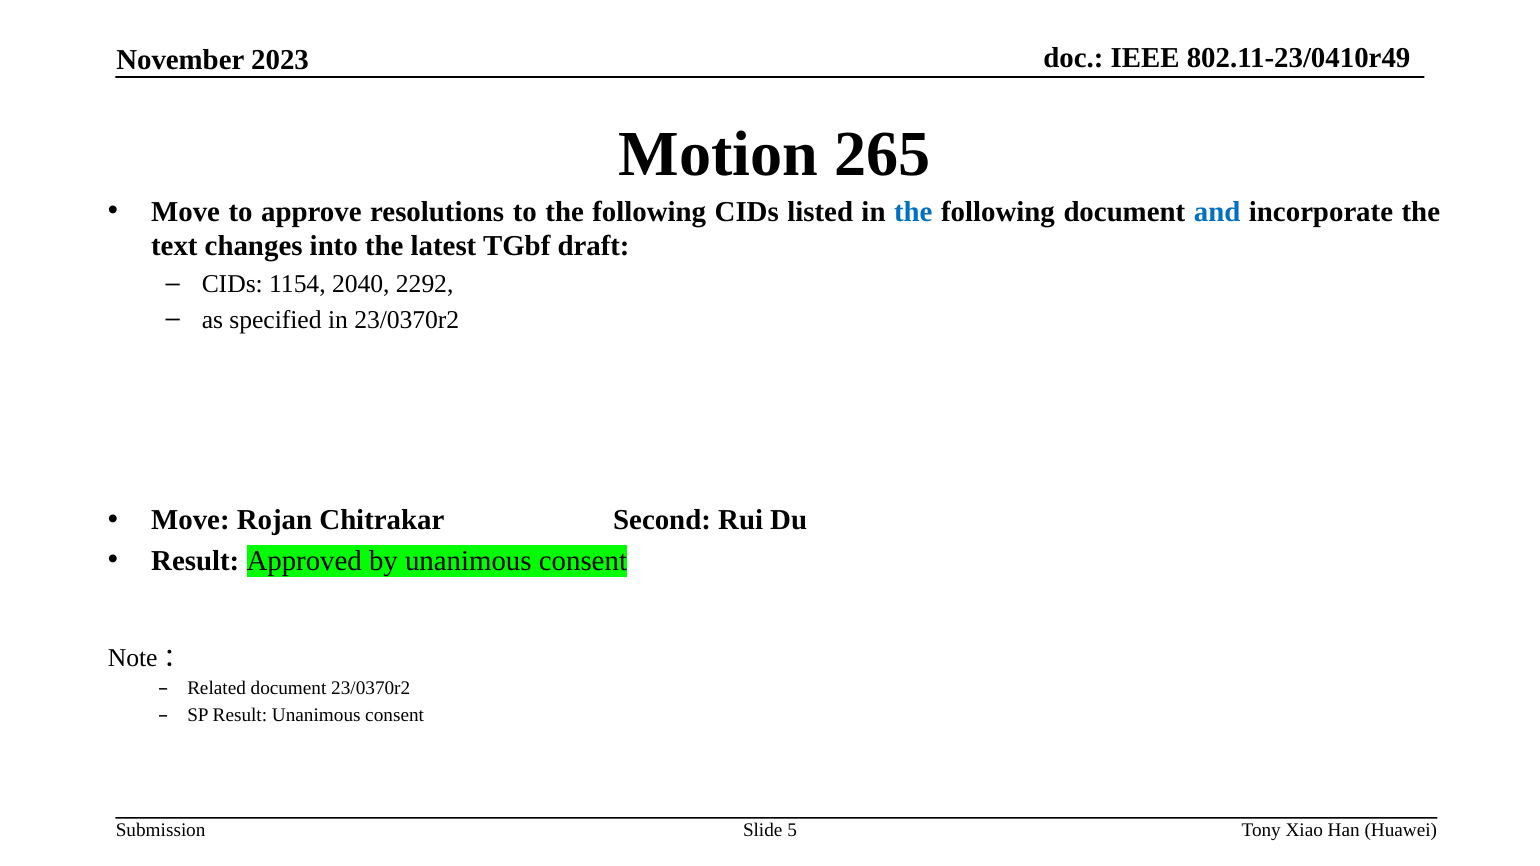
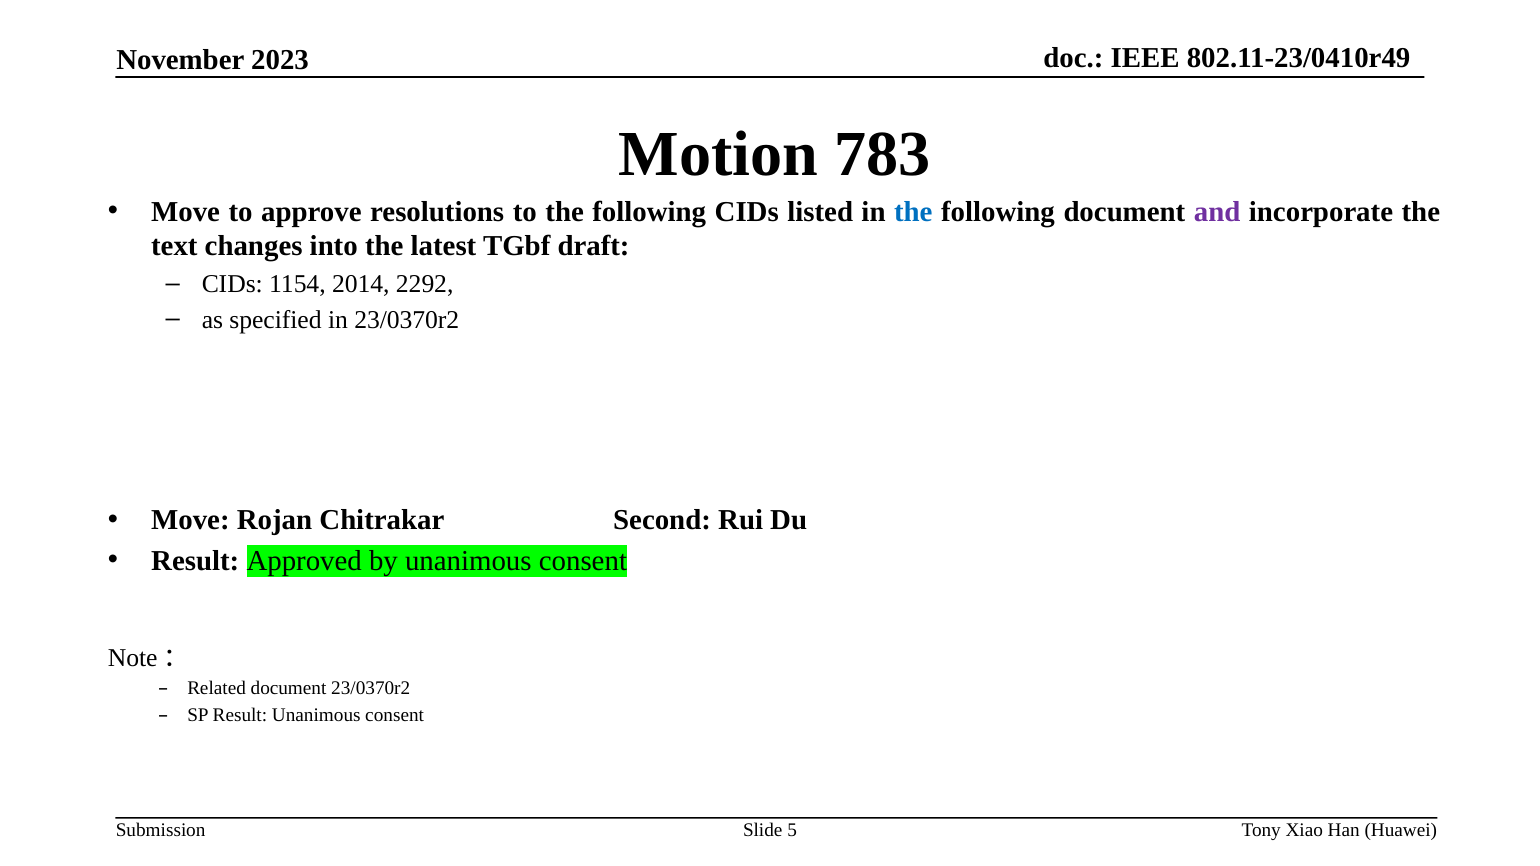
265: 265 -> 783 (882, 155)
and colour: blue -> purple (1217, 212)
2040: 2040 -> 2014 (361, 284)
